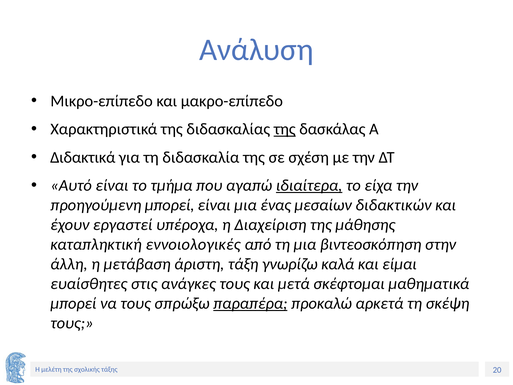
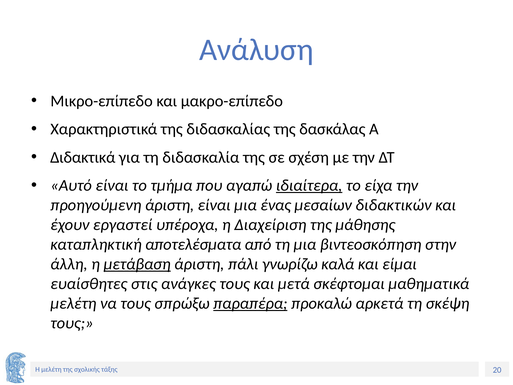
της underline: present -> none (285, 129)
προηγούμενη μπορεί: μπορεί -> άριστη (170, 205)
εννοιολογικές: εννοιολογικές -> αποτελέσματα (193, 244)
μετάβαση underline: none -> present (137, 264)
τάξη: τάξη -> πάλι (243, 264)
μπορεί: μπορεί -> μελέτη (73, 303)
